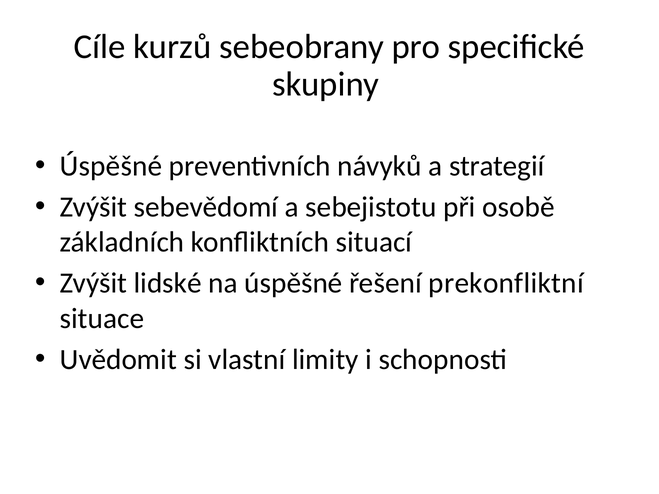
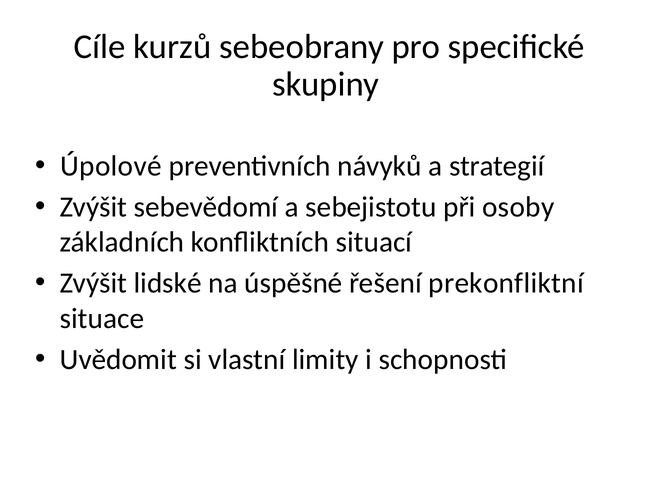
Úspěšné: Úspěšné -> Úpolové (111, 166)
osobě: osobě -> osoby (518, 207)
